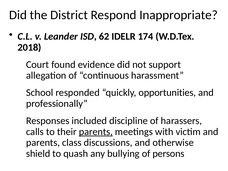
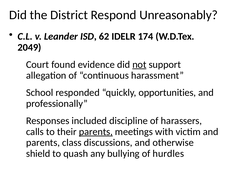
Inappropriate: Inappropriate -> Unreasonably (179, 15)
2018: 2018 -> 2049 (29, 47)
not underline: none -> present (139, 65)
persons: persons -> hurdles (168, 154)
